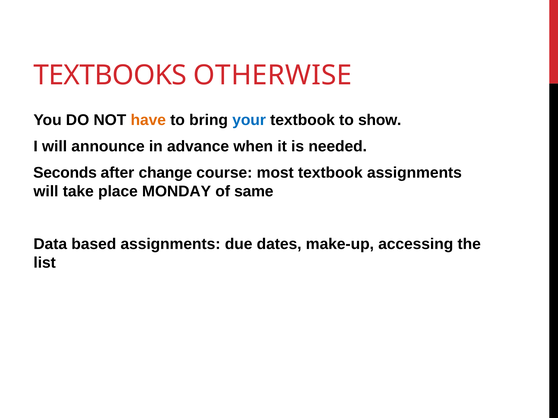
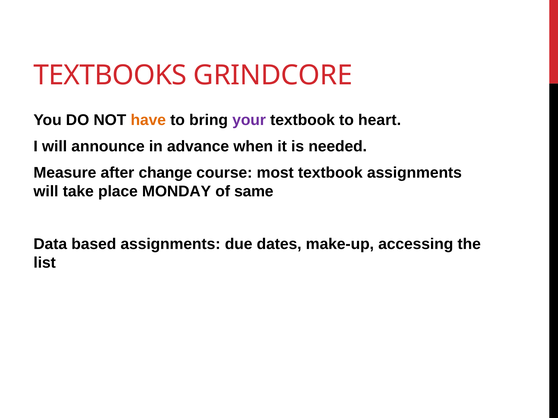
OTHERWISE: OTHERWISE -> GRINDCORE (273, 75)
your colour: blue -> purple (249, 120)
show: show -> heart (380, 120)
Seconds: Seconds -> Measure (65, 173)
